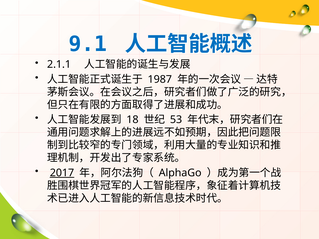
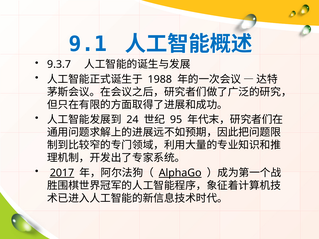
2.1.1: 2.1.1 -> 9.3.7 (59, 65)
1987: 1987 -> 1988 (160, 79)
18: 18 -> 24 (132, 120)
53: 53 -> 95 (176, 120)
AlphaGo underline: none -> present (180, 173)
